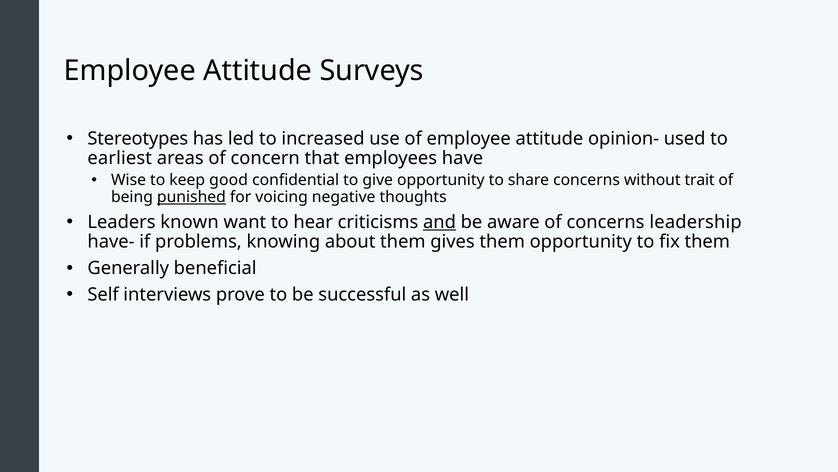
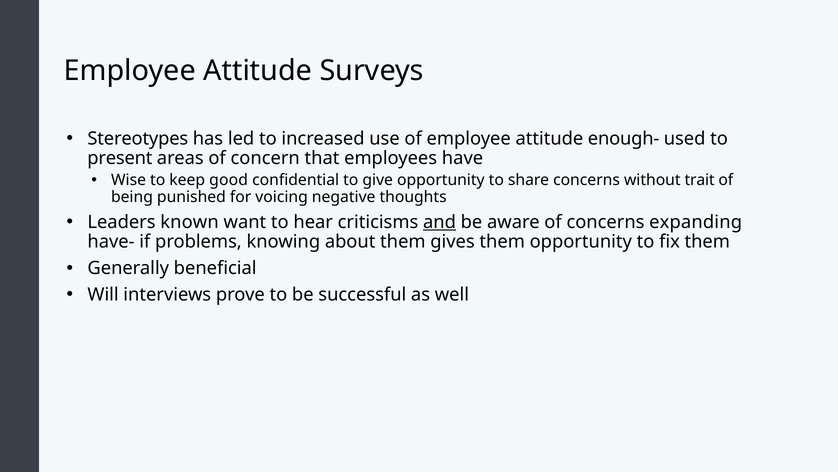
opinion-: opinion- -> enough- (624, 138)
earliest: earliest -> present (120, 158)
punished underline: present -> none (191, 197)
leadership: leadership -> expanding (696, 222)
Self: Self -> Will (103, 294)
